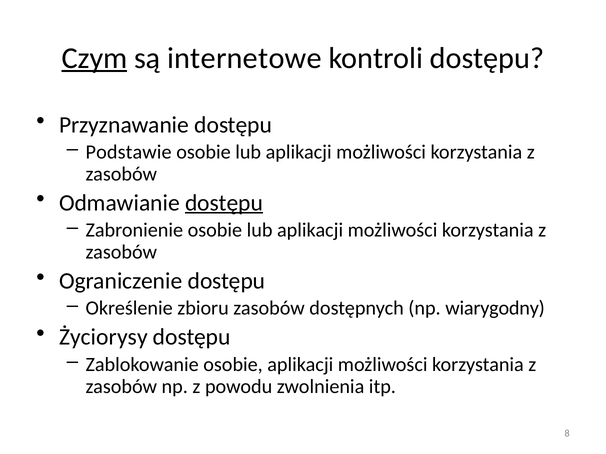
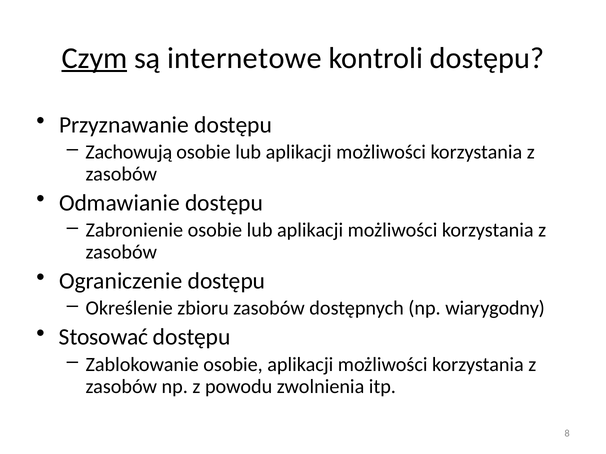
Podstawie: Podstawie -> Zachowują (129, 152)
dostępu underline: present -> none (224, 203)
Życiorysy: Życiorysy -> Stosować (104, 338)
